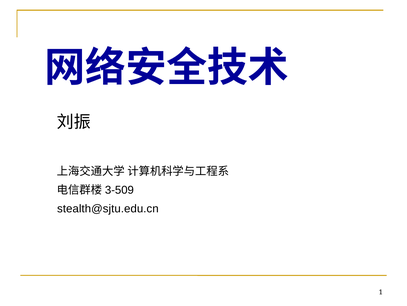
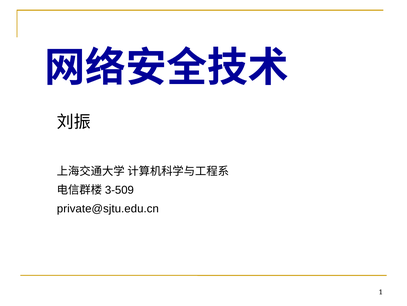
stealth@sjtu.edu.cn: stealth@sjtu.edu.cn -> private@sjtu.edu.cn (108, 208)
